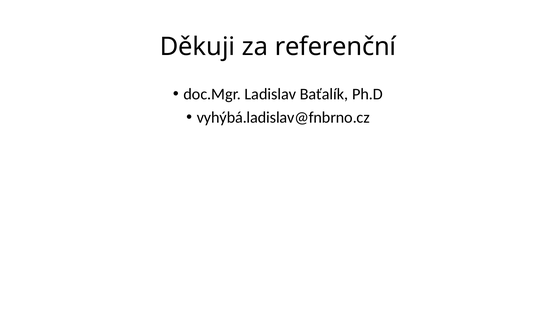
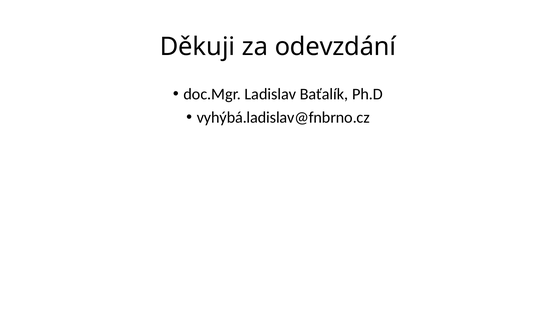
referenční: referenční -> odevzdání (335, 47)
